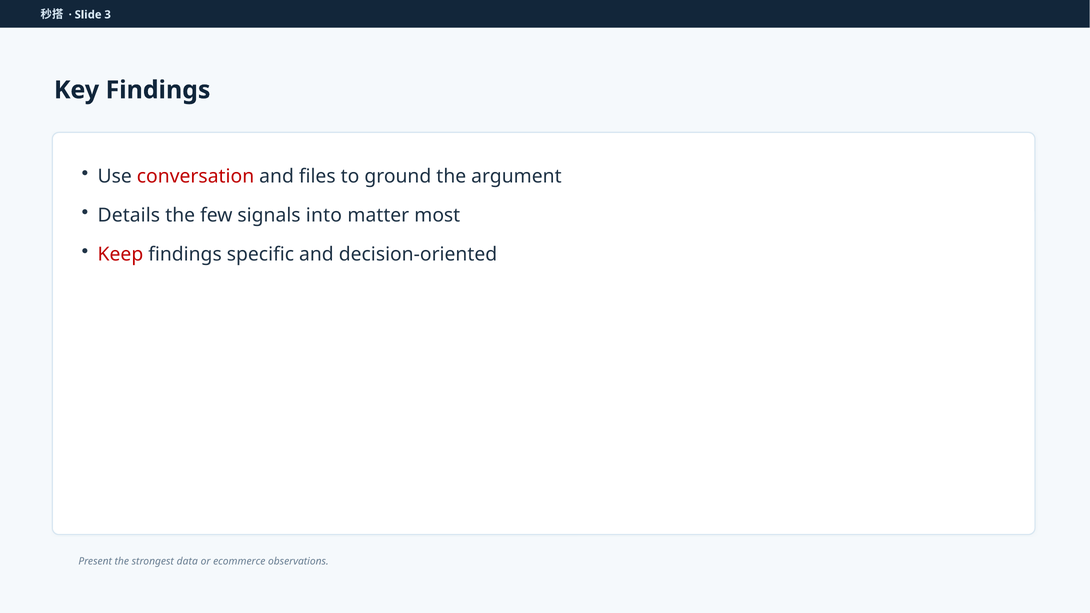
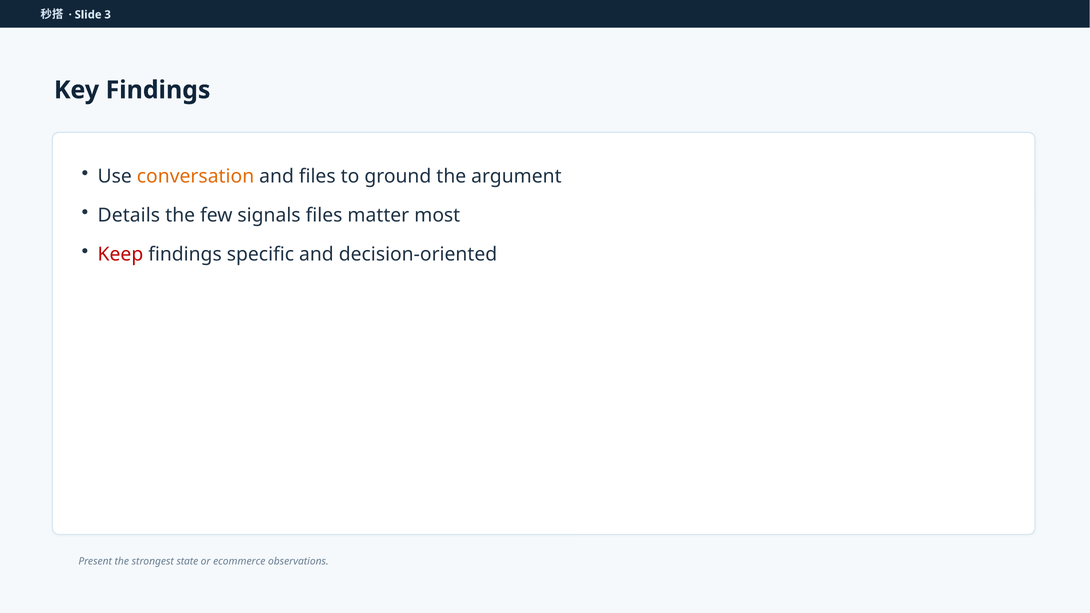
conversation colour: red -> orange (196, 176)
signals into: into -> files (324, 215)
data: data -> state (187, 561)
